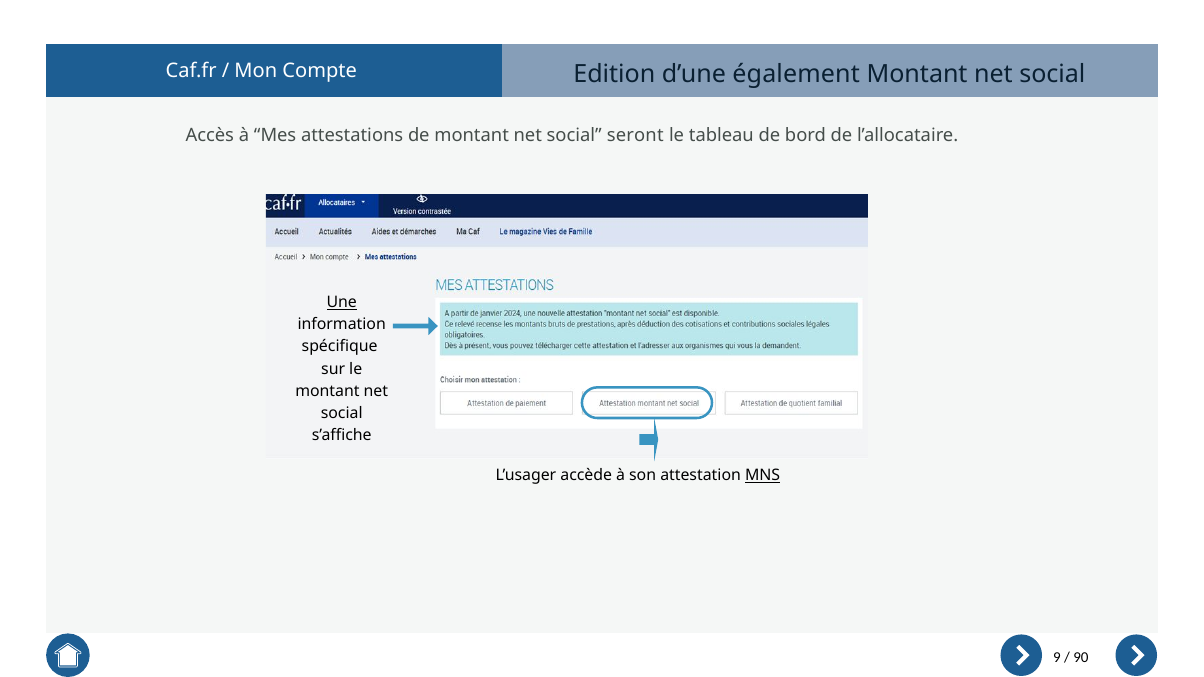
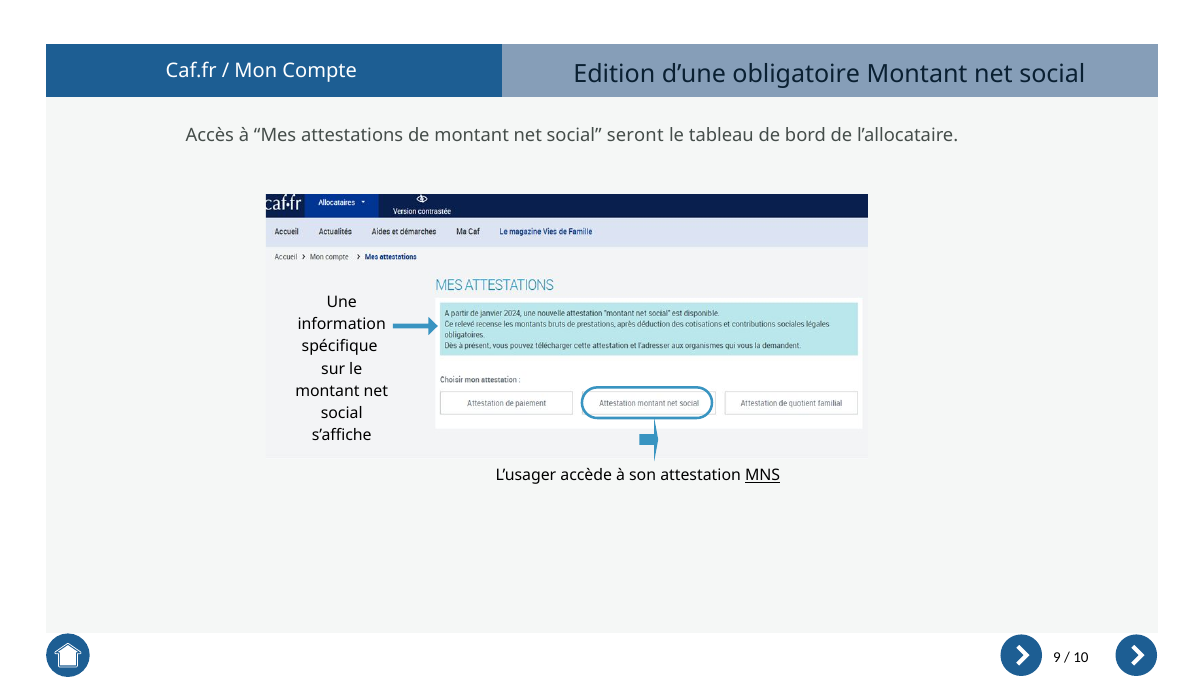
également: également -> obligatoire (796, 74)
Une underline: present -> none (342, 302)
90: 90 -> 10 (1081, 658)
